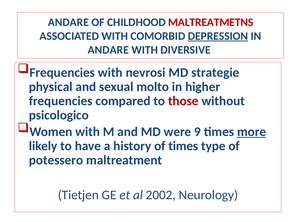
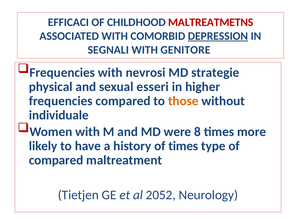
ANDARE: ANDARE -> EFFICACI (68, 22)
ANDARE: ANDARE -> SEGNALI (108, 50)
DIVERSIVE: DIVERSIVE -> GENITORE (186, 50)
molto: molto -> esseri (153, 87)
those colour: red -> orange (183, 101)
psicologico: psicologico -> individuale (59, 115)
9: 9 -> 8 (198, 132)
more underline: present -> none (252, 132)
potessero: potessero -> compared (56, 160)
2002: 2002 -> 2052 (161, 195)
